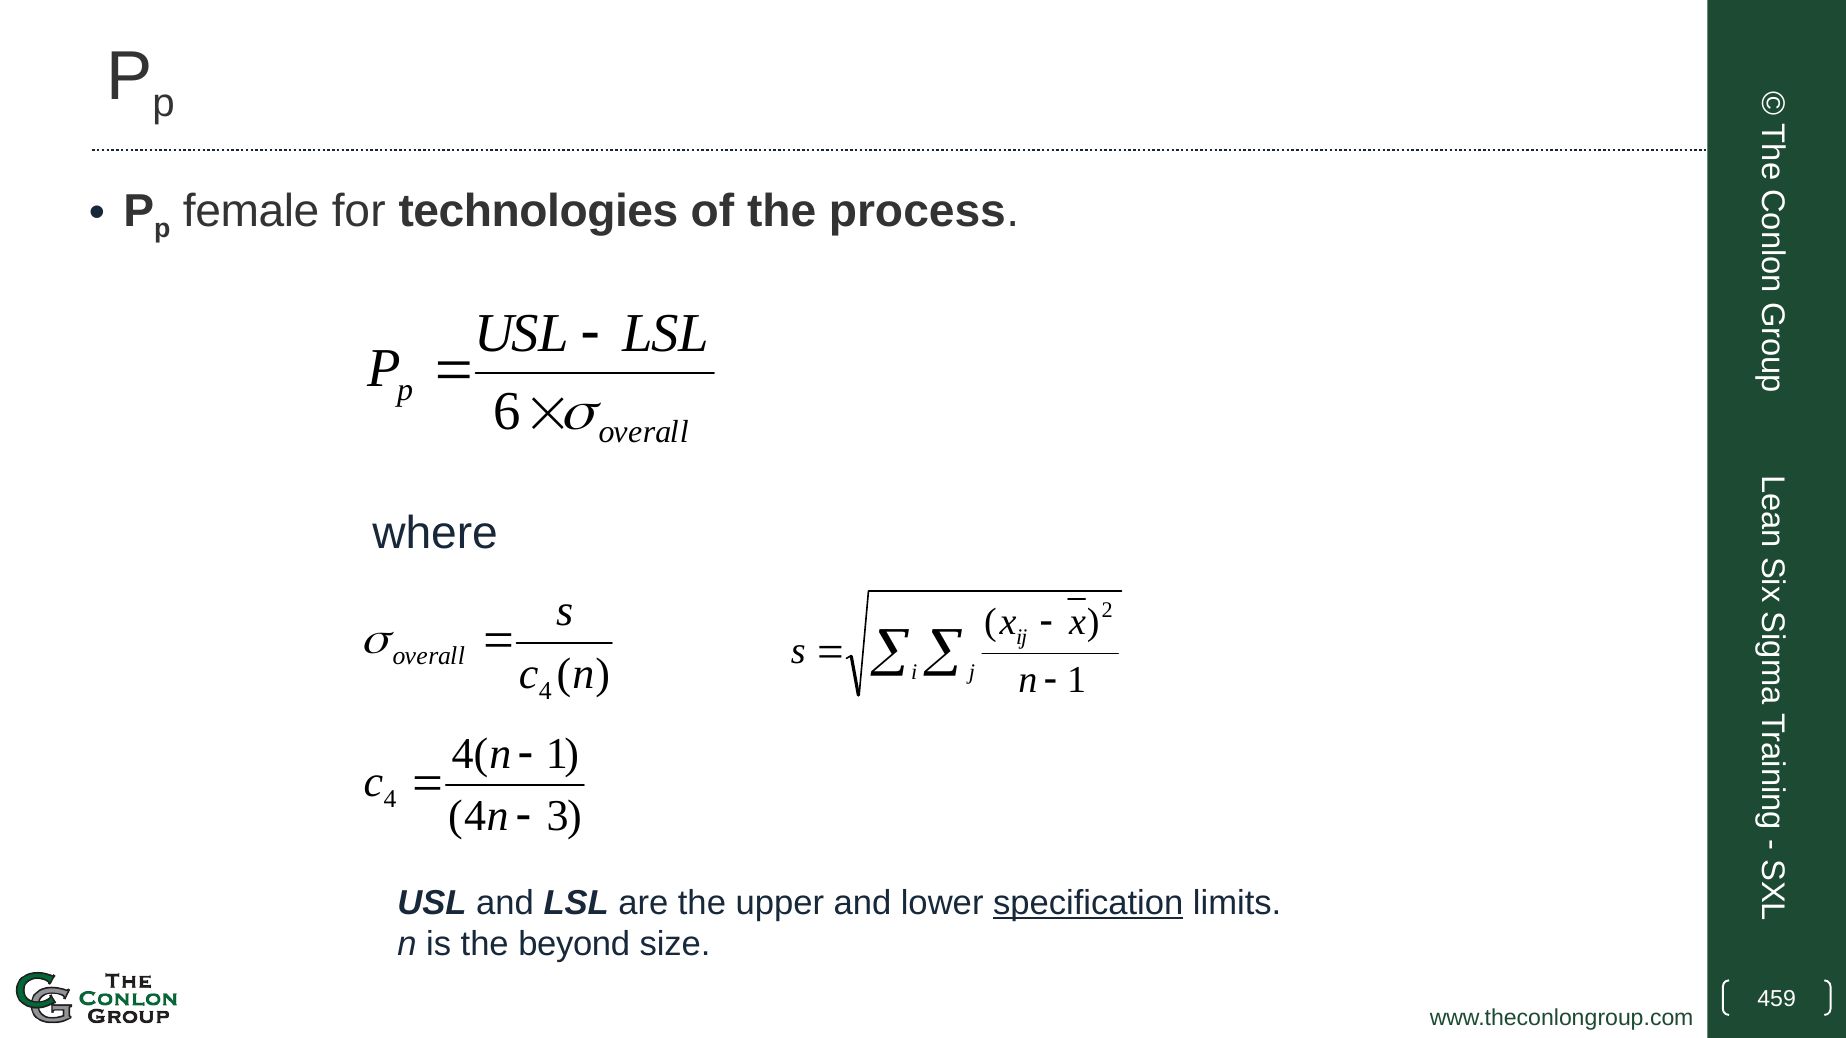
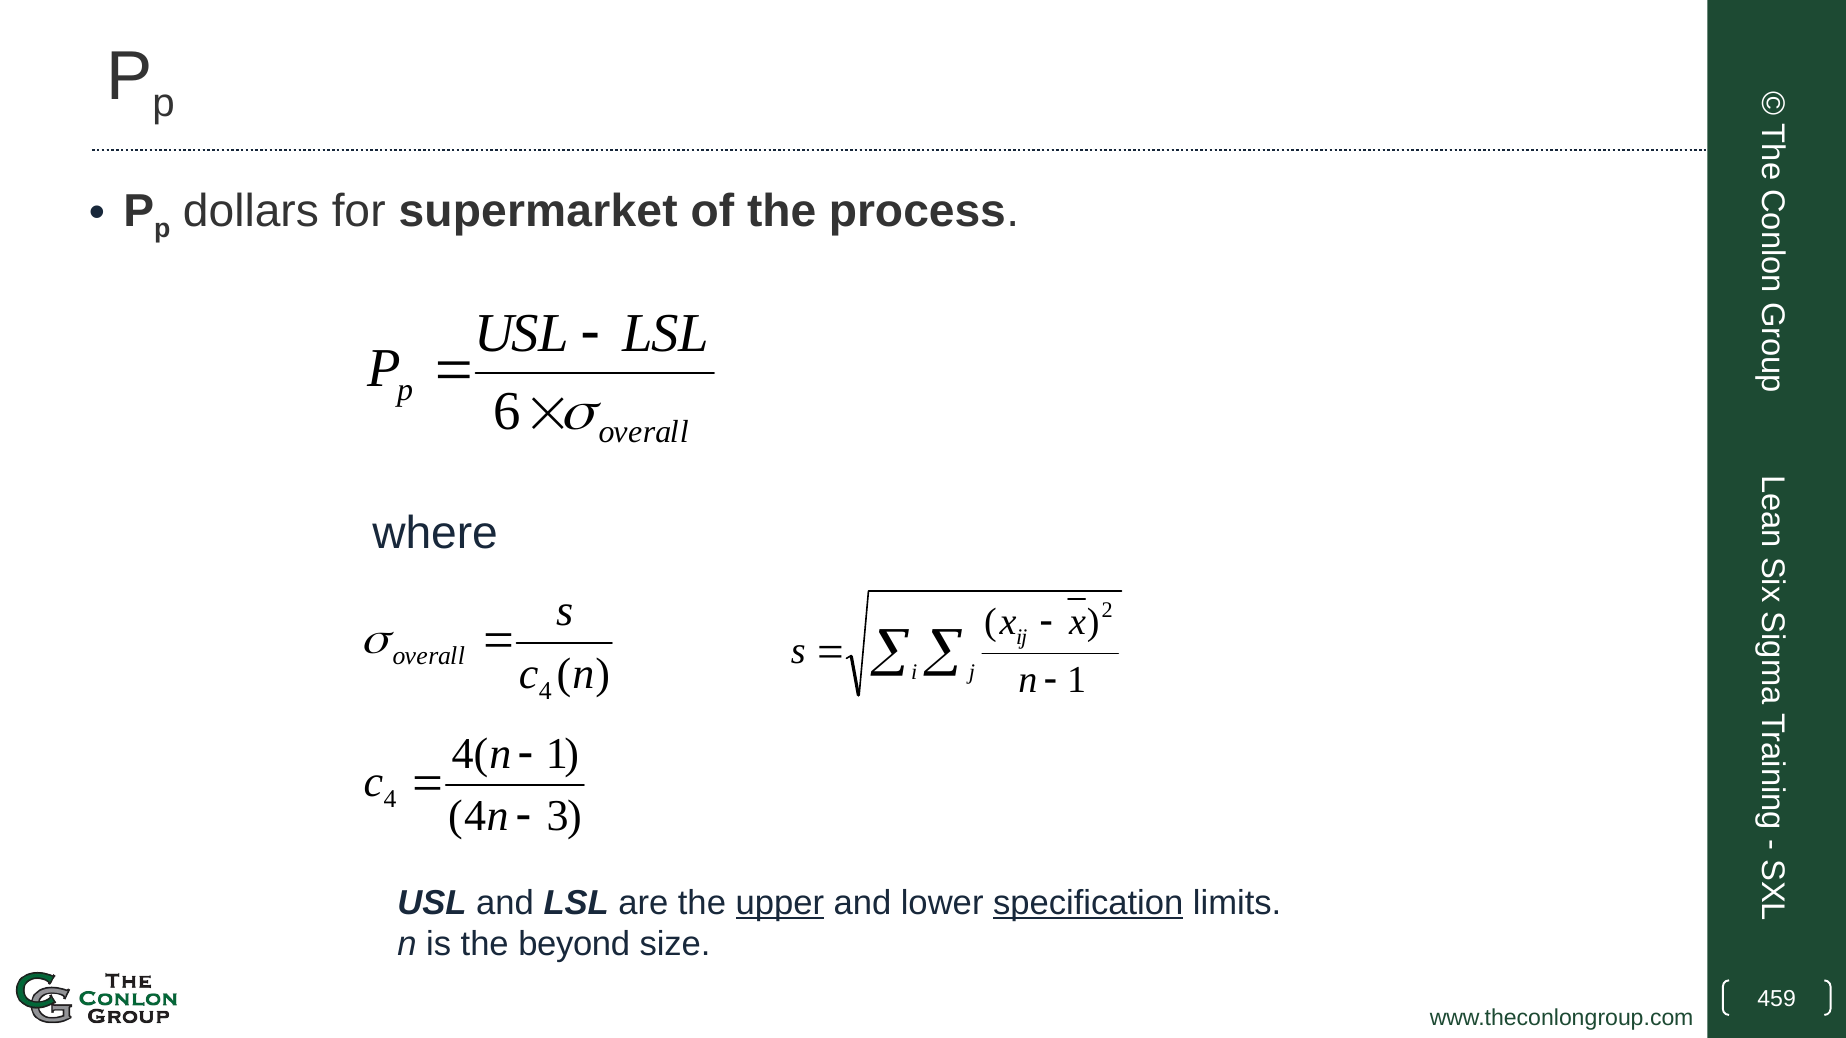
female: female -> dollars (251, 211)
technologies: technologies -> supermarket (538, 211)
upper underline: none -> present (780, 903)
